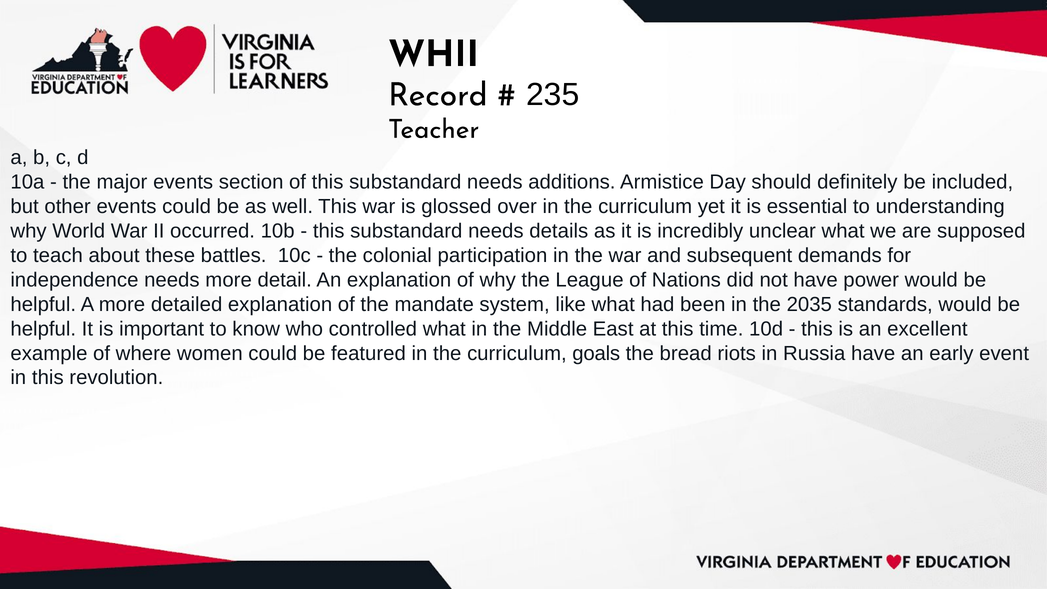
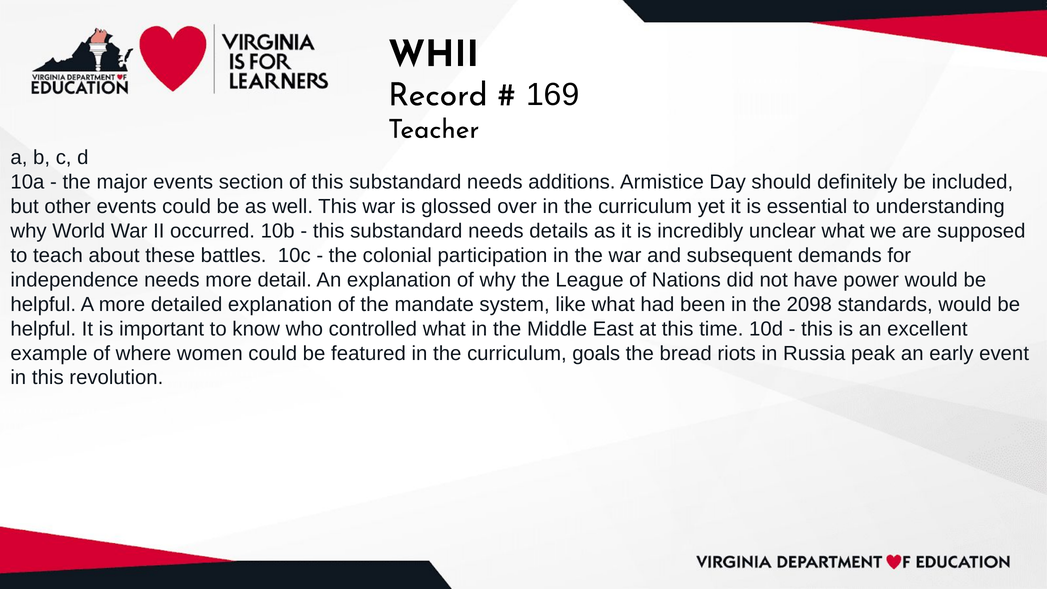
235: 235 -> 169 (553, 95)
2035: 2035 -> 2098 (809, 304)
Russia have: have -> peak (873, 353)
